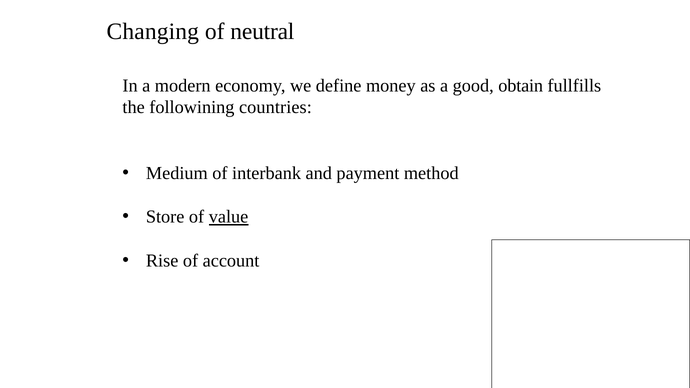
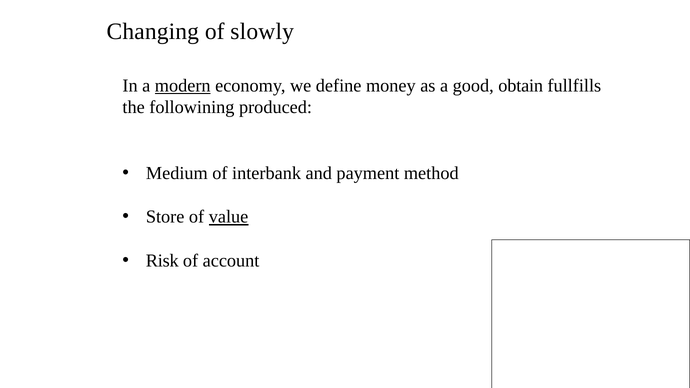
neutral: neutral -> slowly (262, 31)
modern underline: none -> present (183, 86)
countries: countries -> produced (276, 107)
Rise: Rise -> Risk (162, 261)
